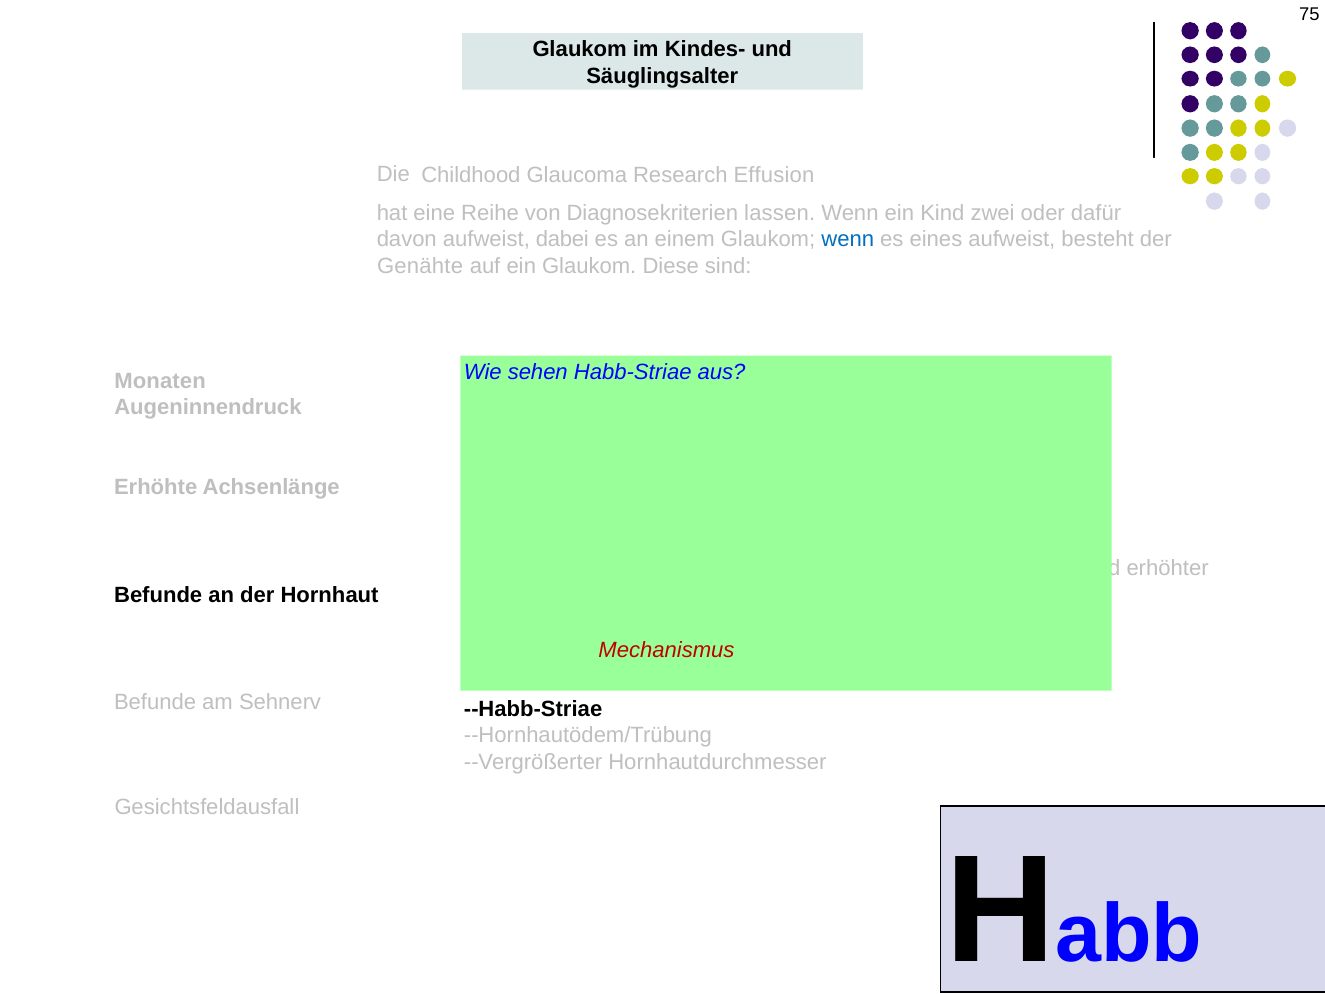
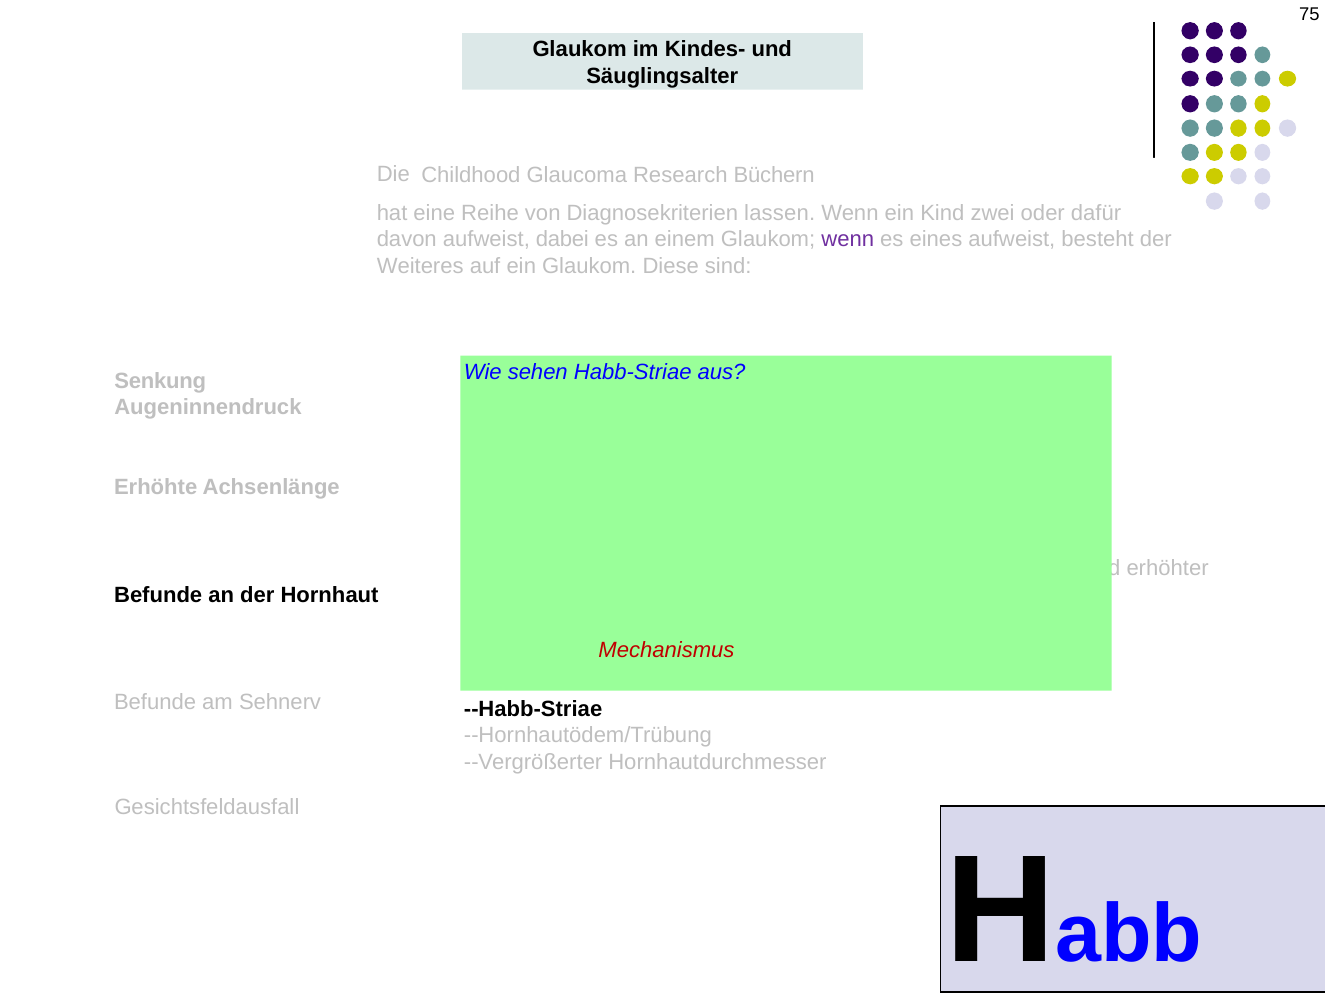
Effusion: Effusion -> Büchern (774, 175)
wenn colour: blue -> purple (848, 239)
Genähte: Genähte -> Weiteres (420, 266)
Monaten: Monaten -> Senkung (160, 381)
